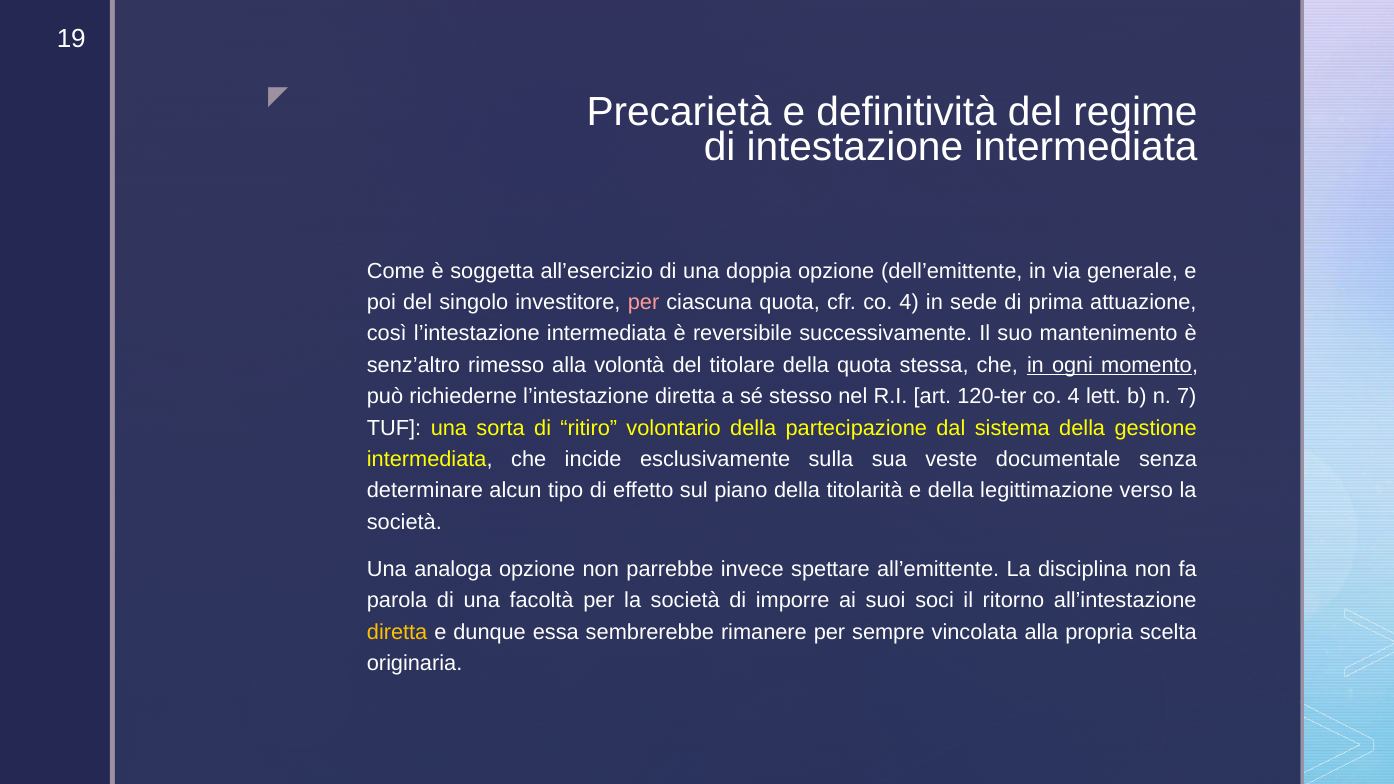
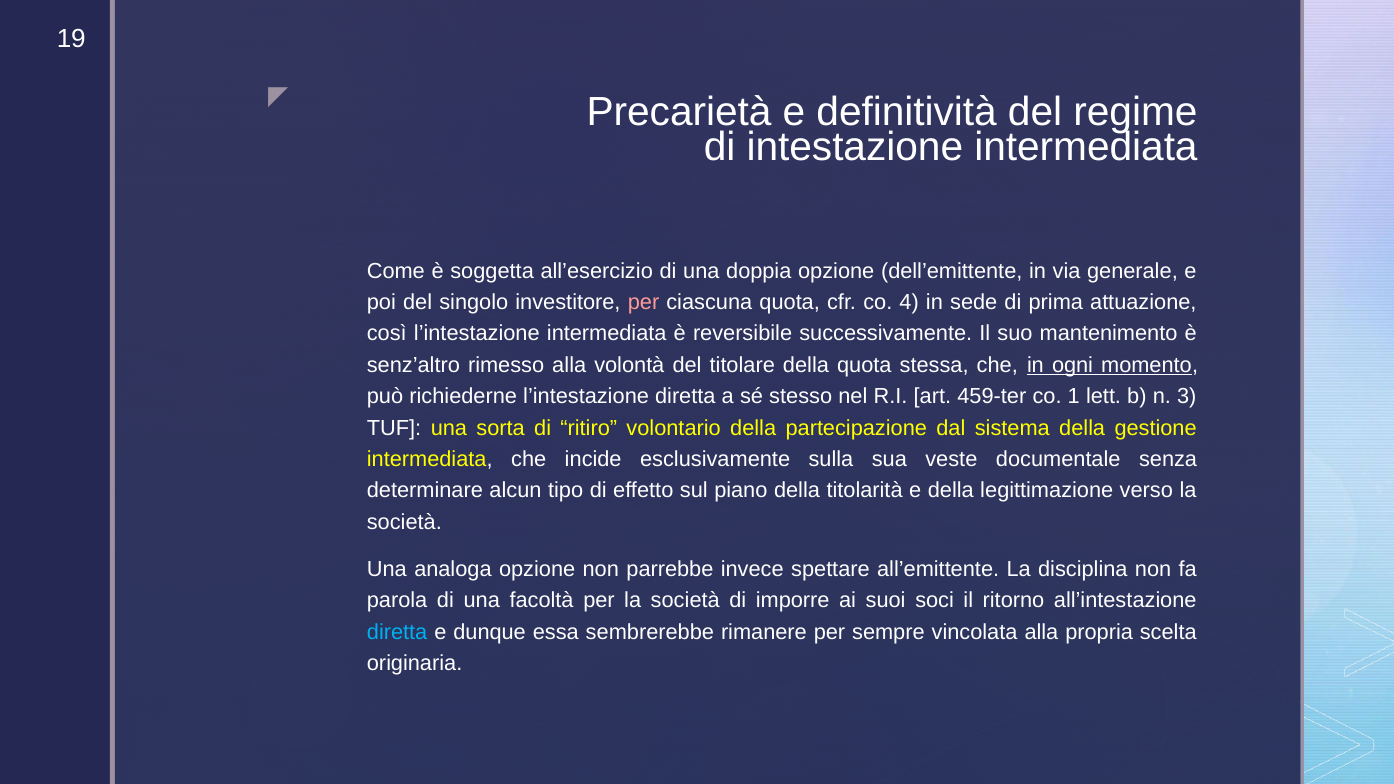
120-ter: 120-ter -> 459-ter (992, 397)
4: 4 -> 1 (1074, 397)
7: 7 -> 3 (1187, 397)
diretta colour: yellow -> light blue (397, 632)
